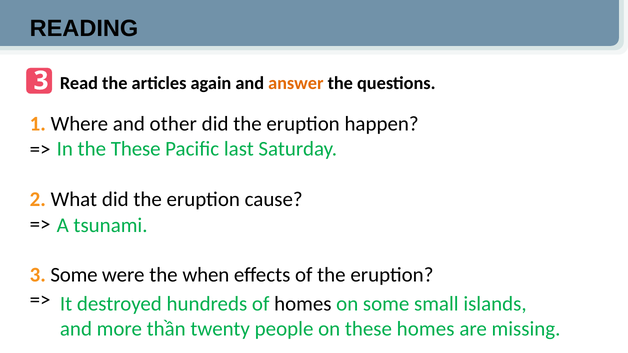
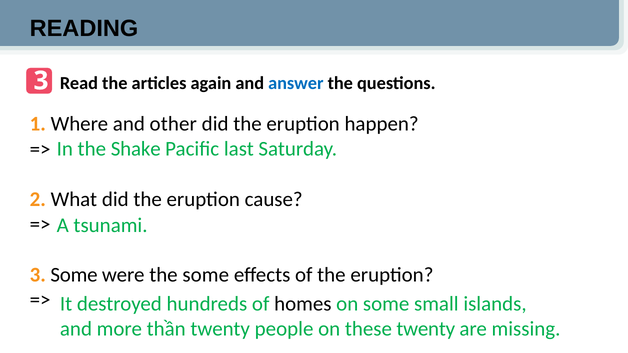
answer colour: orange -> blue (296, 83)
the These: These -> Shake (136, 149)
the when: when -> some (206, 275)
these homes: homes -> twenty (426, 329)
